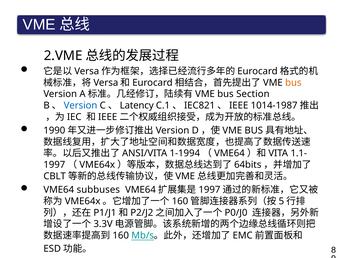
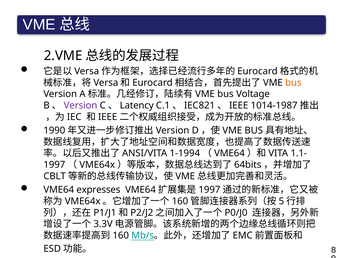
Section: Section -> Voltage (253, 94)
Version colour: blue -> purple (81, 105)
subbuses: subbuses -> expresses (98, 189)
